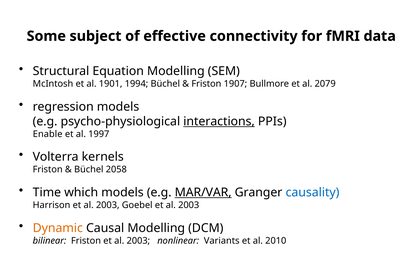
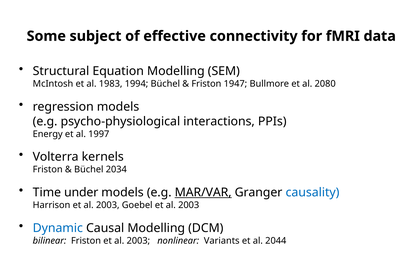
1901: 1901 -> 1983 (111, 84)
1907: 1907 -> 1947 (235, 84)
2079: 2079 -> 2080 (325, 84)
interactions underline: present -> none (219, 121)
Enable: Enable -> Energy (48, 134)
2058: 2058 -> 2034 (116, 170)
which: which -> under (81, 192)
Dynamic colour: orange -> blue (58, 228)
2010: 2010 -> 2044 (276, 241)
